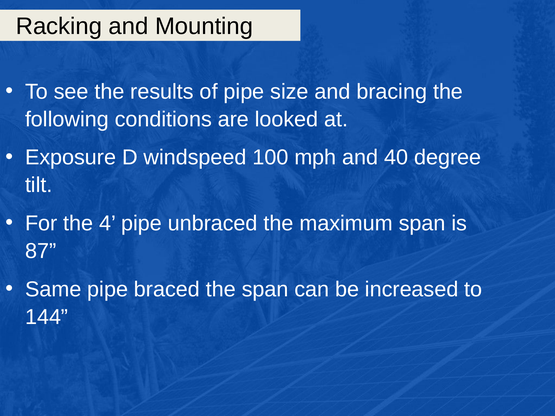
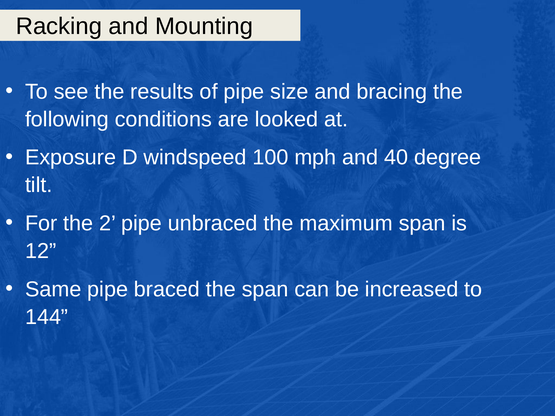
4: 4 -> 2 (108, 224)
87: 87 -> 12 (41, 251)
